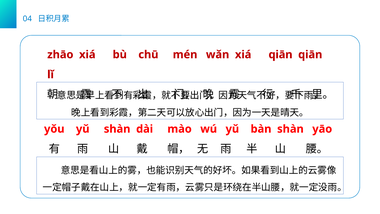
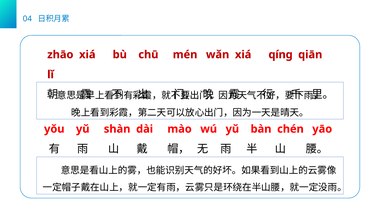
xiá qiān: qiān -> qíng (281, 55)
bàn shàn: shàn -> chén (290, 129)
